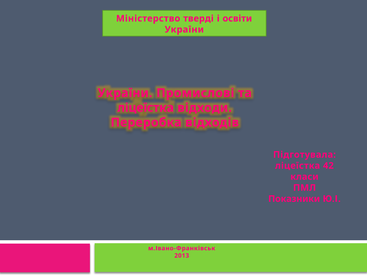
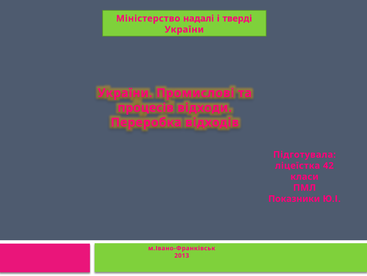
тверді: тверді -> надалі (199, 18)
освіти: освіти -> тверді (237, 18)
ліцеїстка: ліцеїстка -> процесів (146, 107)
